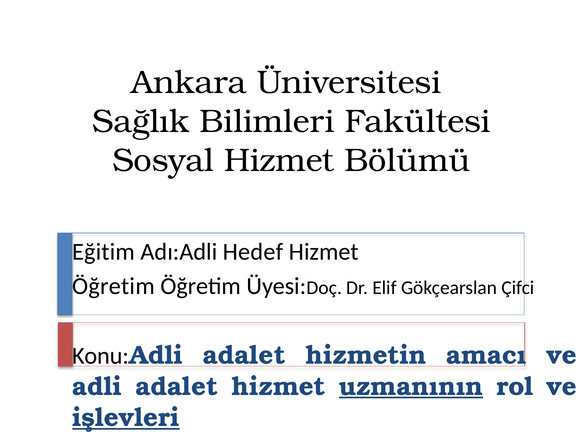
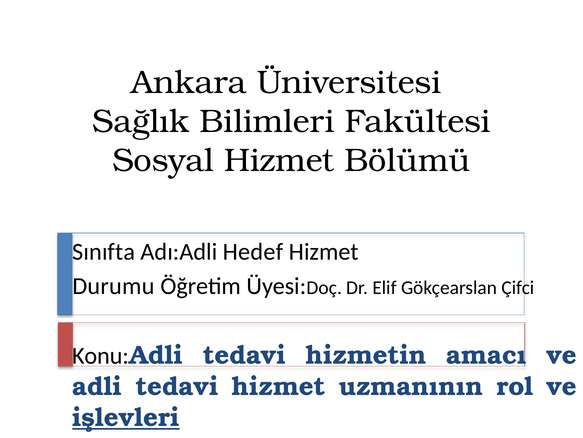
Eğitim: Eğitim -> Sınıfta (104, 252)
Öğretim: Öğretim -> Durumu (114, 286)
Konu:Adli adalet: adalet -> tedavi (244, 355)
adli adalet: adalet -> tedavi (177, 386)
uzmanının underline: present -> none (411, 386)
